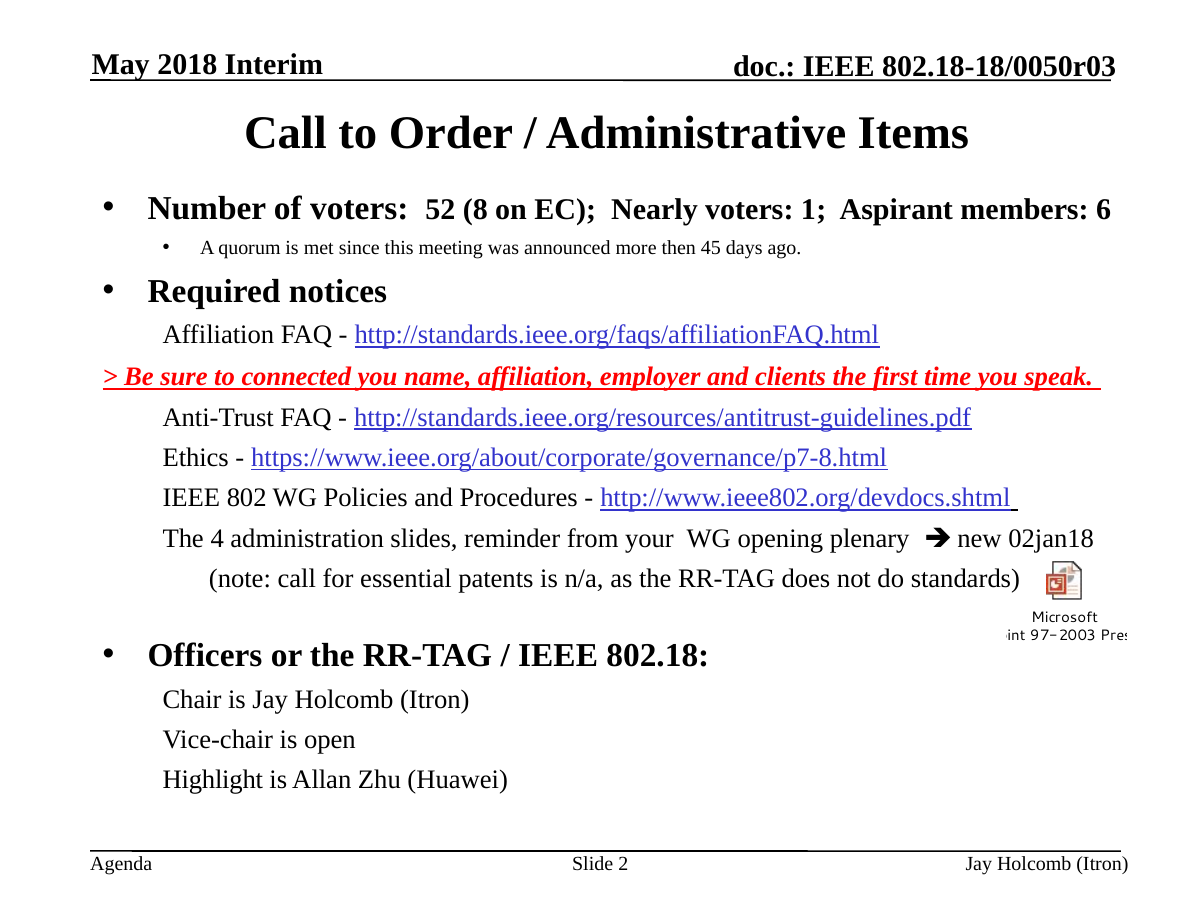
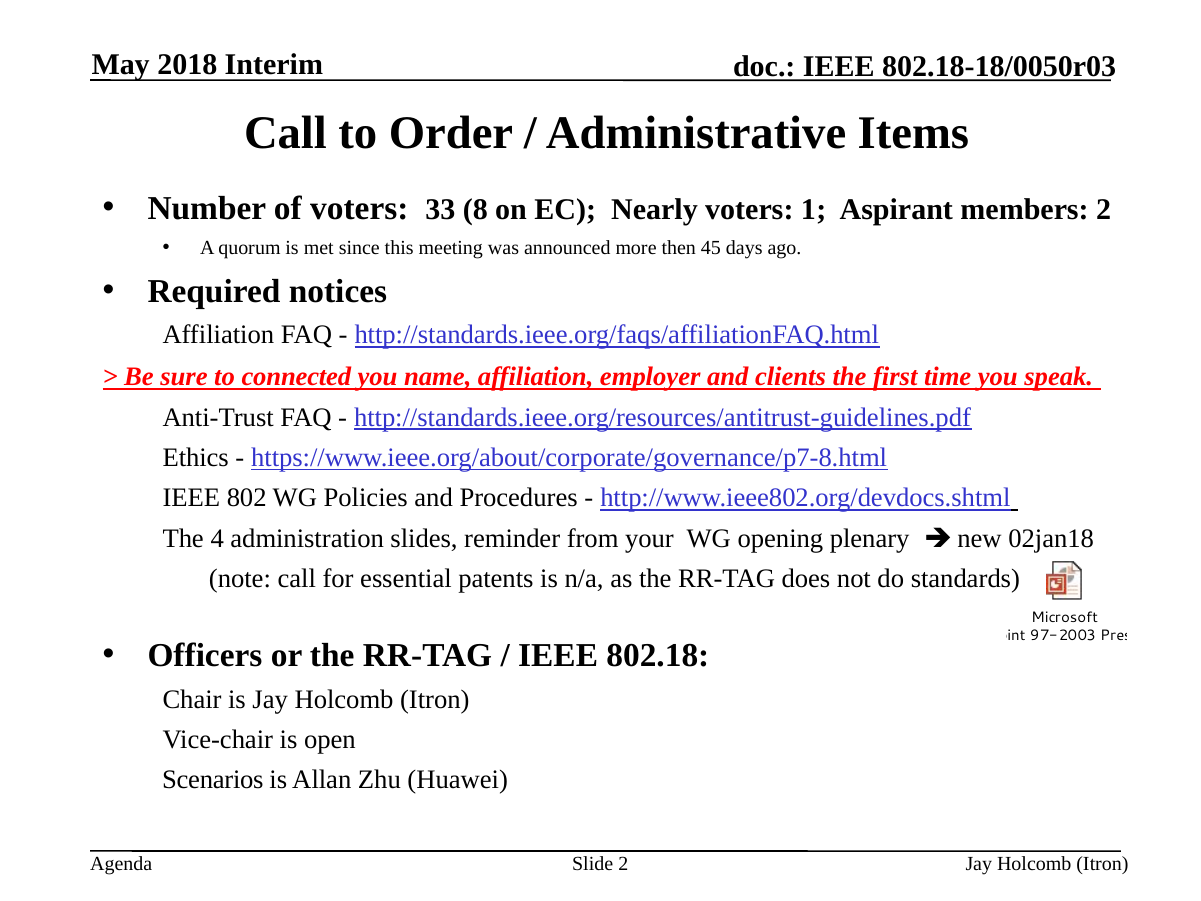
52: 52 -> 33 (440, 210)
members 6: 6 -> 2 (1104, 210)
Highlight: Highlight -> Scenarios (213, 780)
